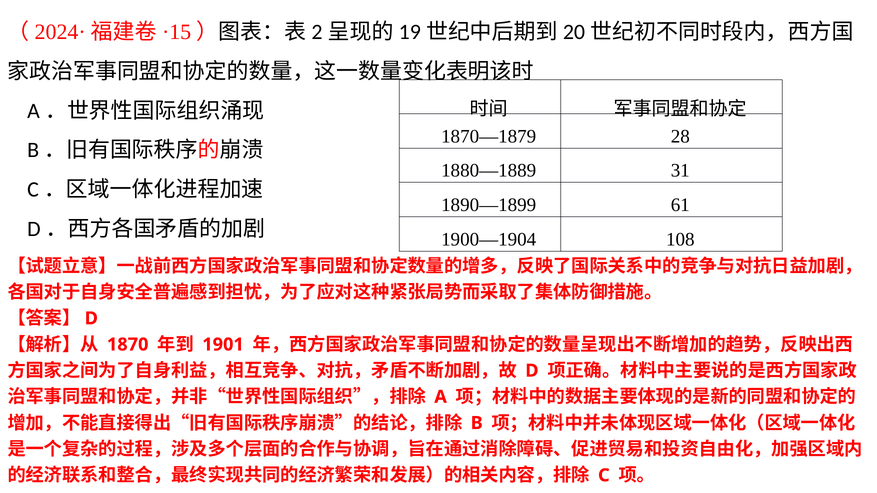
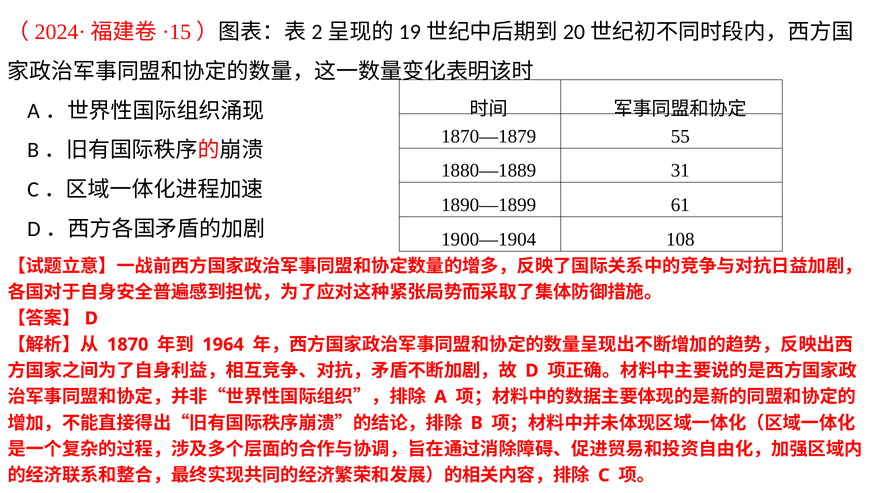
28: 28 -> 55 (680, 136)
1901: 1901 -> 1964 (223, 345)
